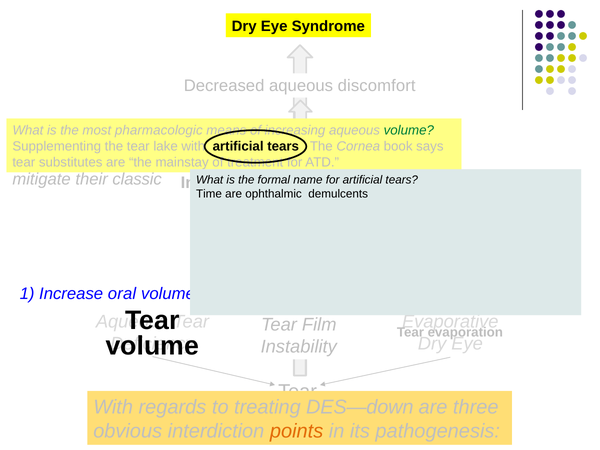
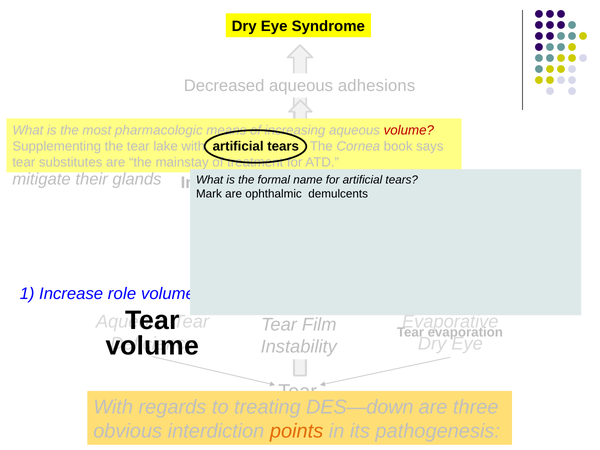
discomfort: discomfort -> adhesions (377, 86)
volume colour: green -> red (409, 130)
classic: classic -> glands (137, 179)
Time: Time -> Mark (209, 194)
oral: oral -> role (122, 294)
